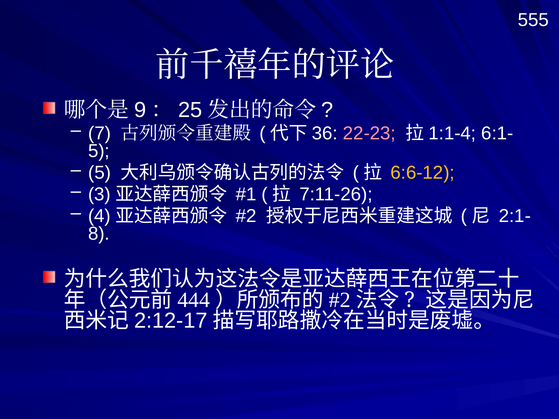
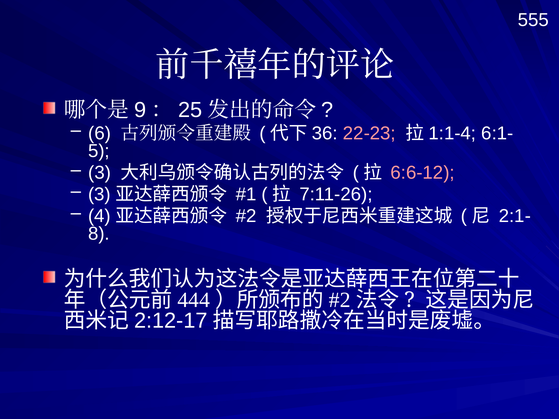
7: 7 -> 6 (100, 133)
5: 5 -> 3 (100, 173)
6:6-12 colour: yellow -> pink (423, 173)
